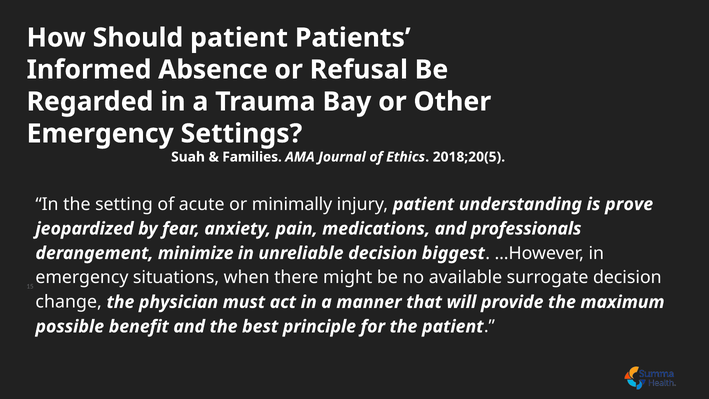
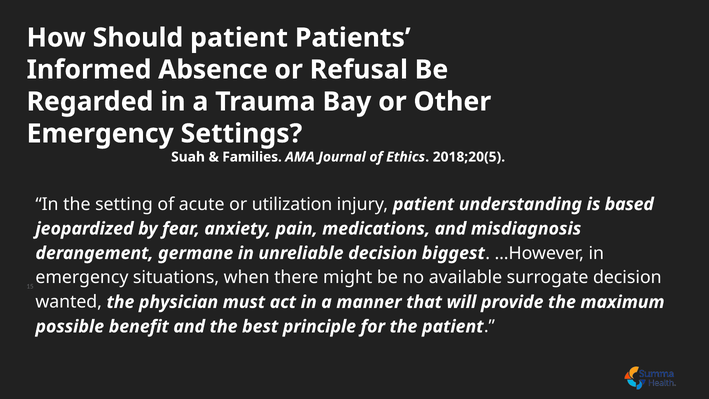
minimally: minimally -> utilization (292, 204)
prove: prove -> based (629, 204)
professionals: professionals -> misdiagnosis (526, 229)
minimize: minimize -> germane (196, 253)
change: change -> wanted (69, 302)
